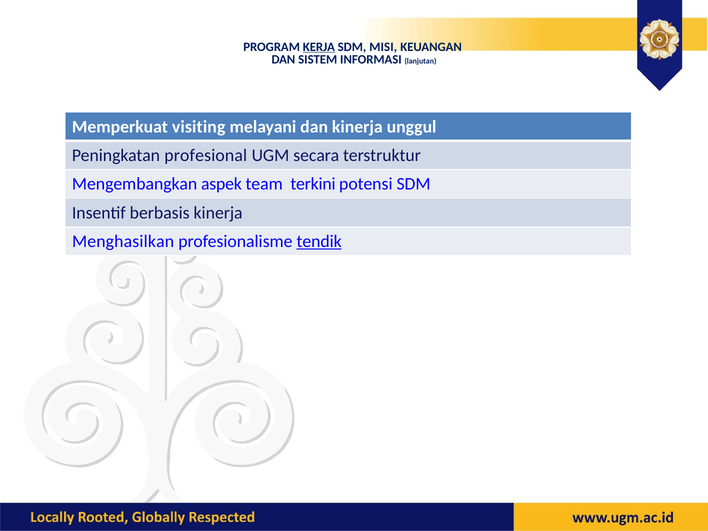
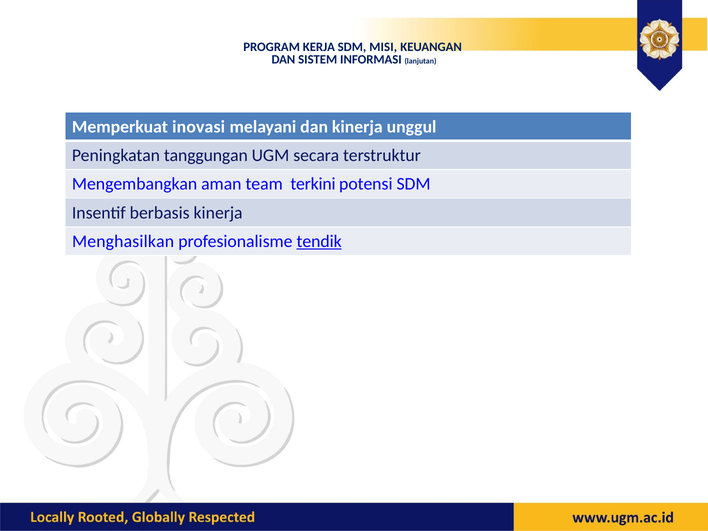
KERJA underline: present -> none (319, 47)
visiting: visiting -> inovasi (199, 127)
profesional: profesional -> tanggungan (206, 155)
aspek: aspek -> aman (221, 184)
